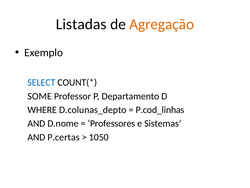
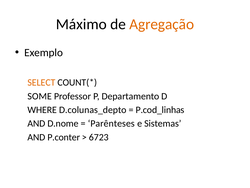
Listadas: Listadas -> Máximo (81, 24)
SELECT colour: blue -> orange (41, 82)
Professores: Professores -> Parênteses (111, 123)
P.certas: P.certas -> P.conter (64, 137)
1050: 1050 -> 6723 (99, 137)
